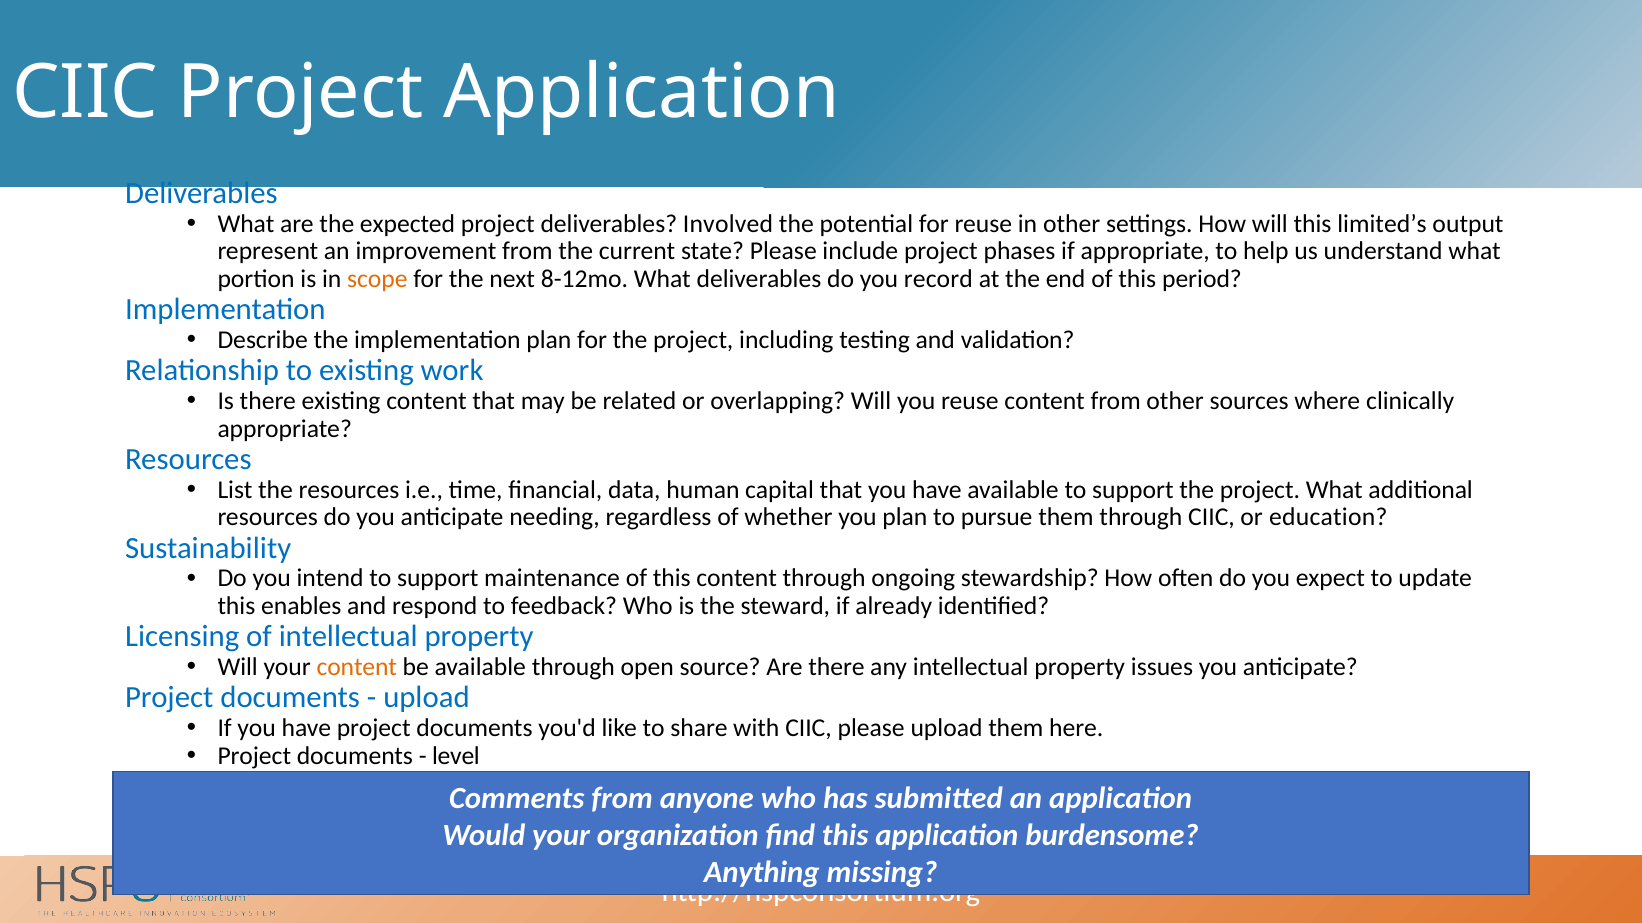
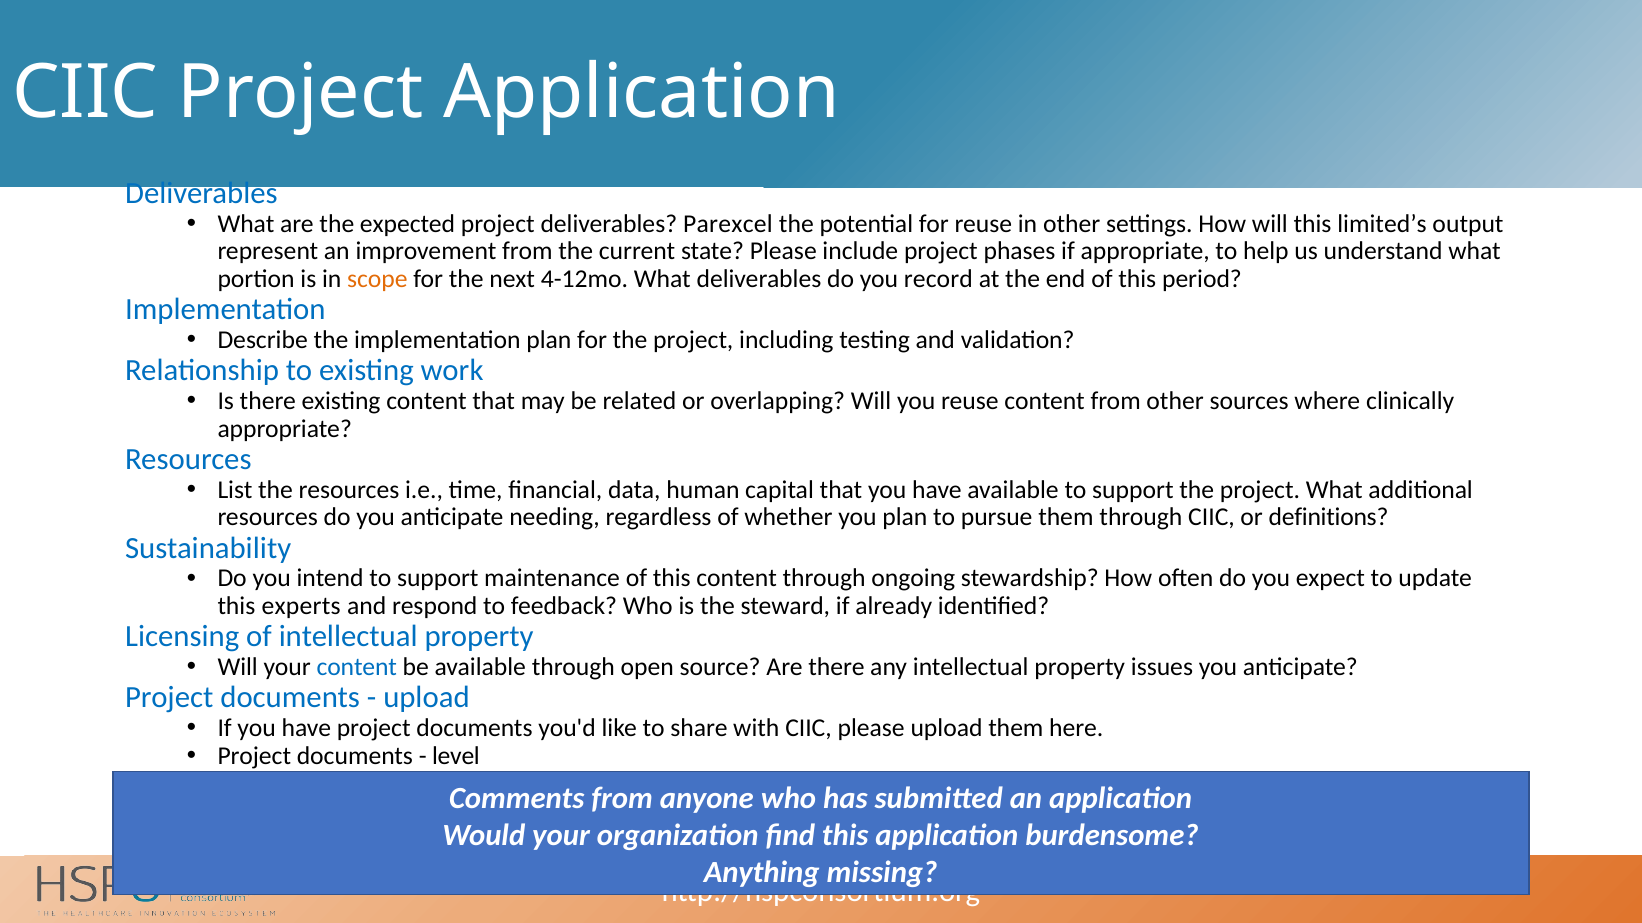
Involved: Involved -> Parexcel (728, 224)
8-12mo: 8-12mo -> 4-12mo (584, 279)
education: education -> definitions (1329, 518)
enables: enables -> experts (301, 607)
content colour: orange -> blue (357, 668)
